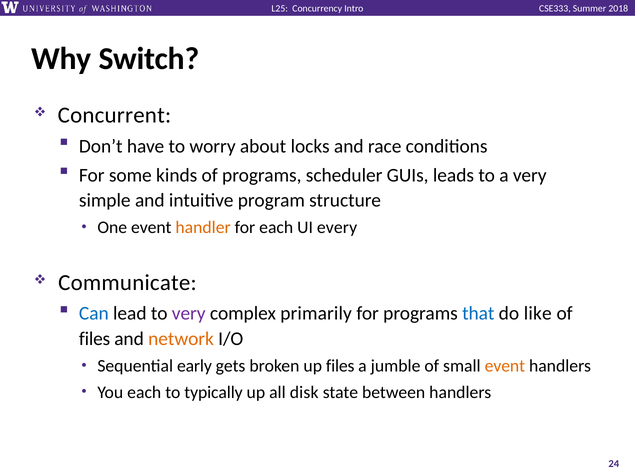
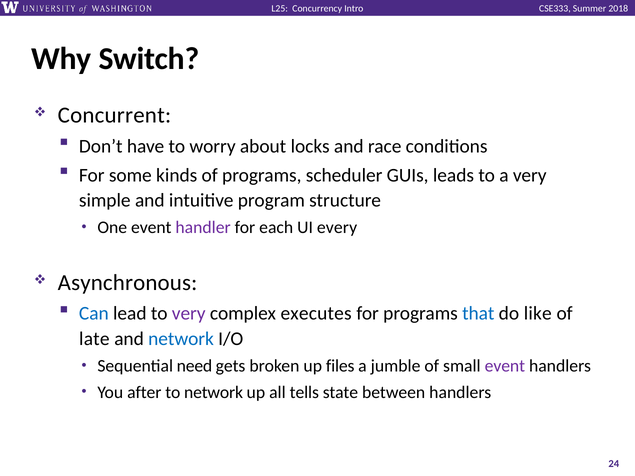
handler colour: orange -> purple (203, 228)
Communicate: Communicate -> Asynchronous (127, 283)
primarily: primarily -> executes (316, 314)
files: files -> late (94, 339)
network colour: orange -> blue (181, 339)
early: early -> need (194, 366)
event colour: orange -> purple (505, 366)
You each: each -> after (144, 393)
to typically: typically -> network (214, 393)
disk: disk -> tells (304, 393)
